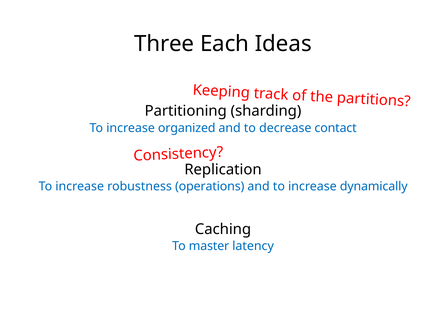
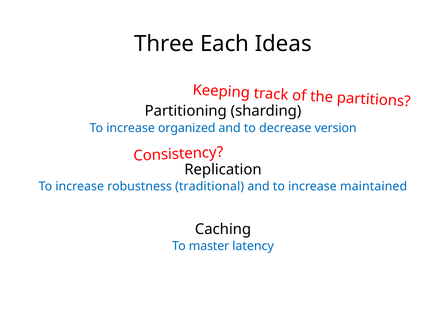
contact: contact -> version (336, 128)
operations: operations -> traditional (210, 186)
dynamically: dynamically -> maintained (374, 186)
